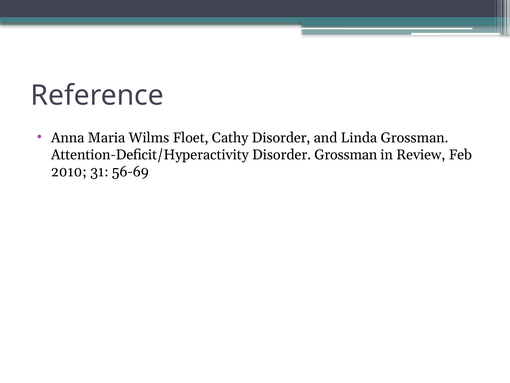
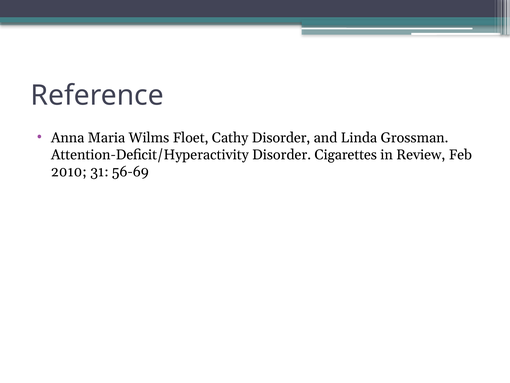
Disorder Grossman: Grossman -> Cigarettes (346, 155)
